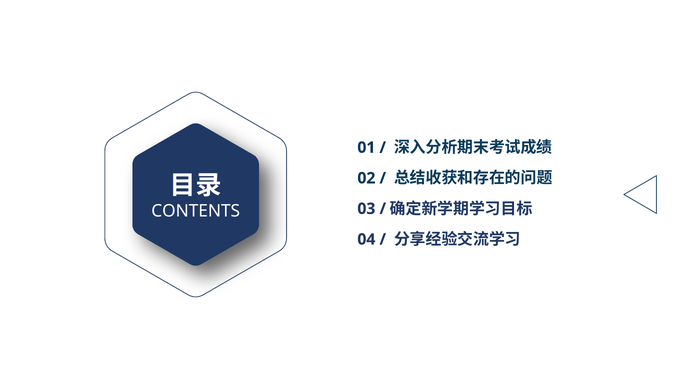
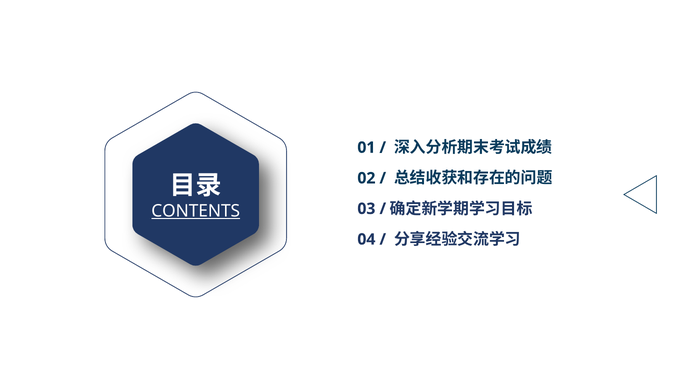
CONTENTS underline: none -> present (196, 211)
